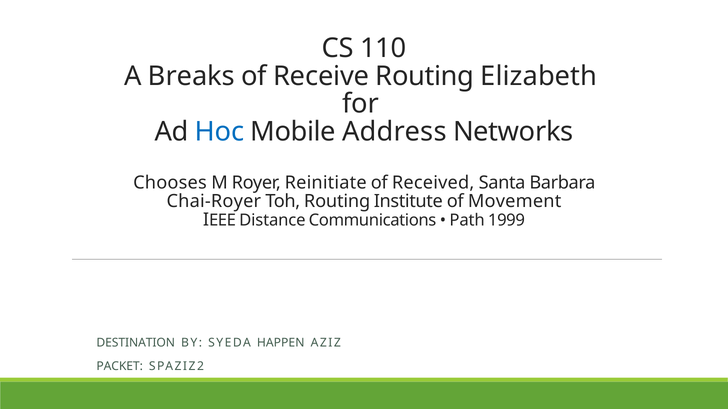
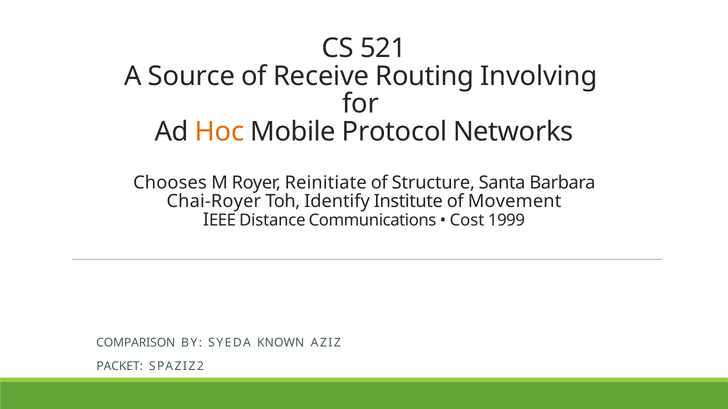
110: 110 -> 521 (383, 48)
Breaks: Breaks -> Source (191, 76)
Elizabeth: Elizabeth -> Involving (539, 76)
Hoc colour: blue -> orange (220, 132)
Address: Address -> Protocol (395, 132)
Received: Received -> Structure (433, 183)
Toh Routing: Routing -> Identify (337, 202)
Path: Path -> Cost (467, 221)
DESTINATION: DESTINATION -> COMPARISON (136, 343)
HAPPEN: HAPPEN -> KNOWN (281, 343)
